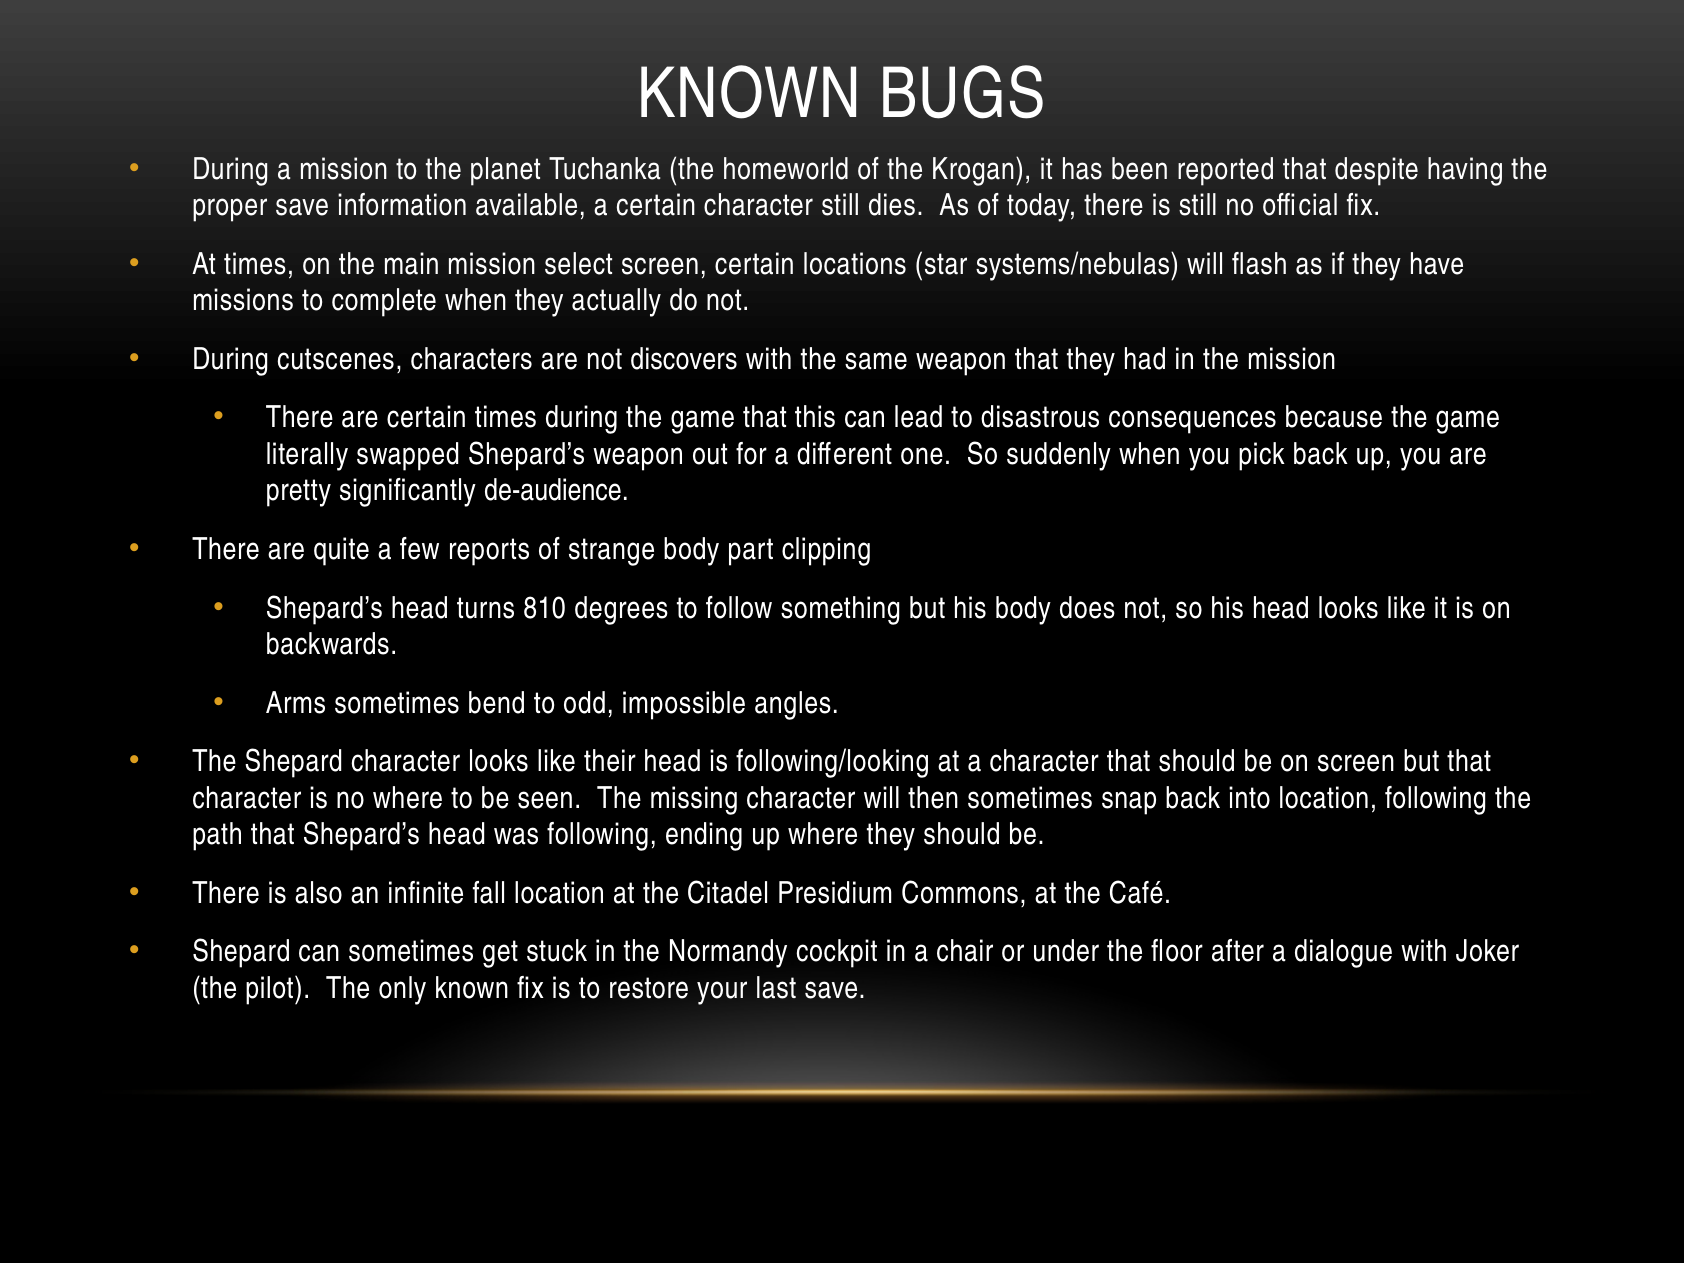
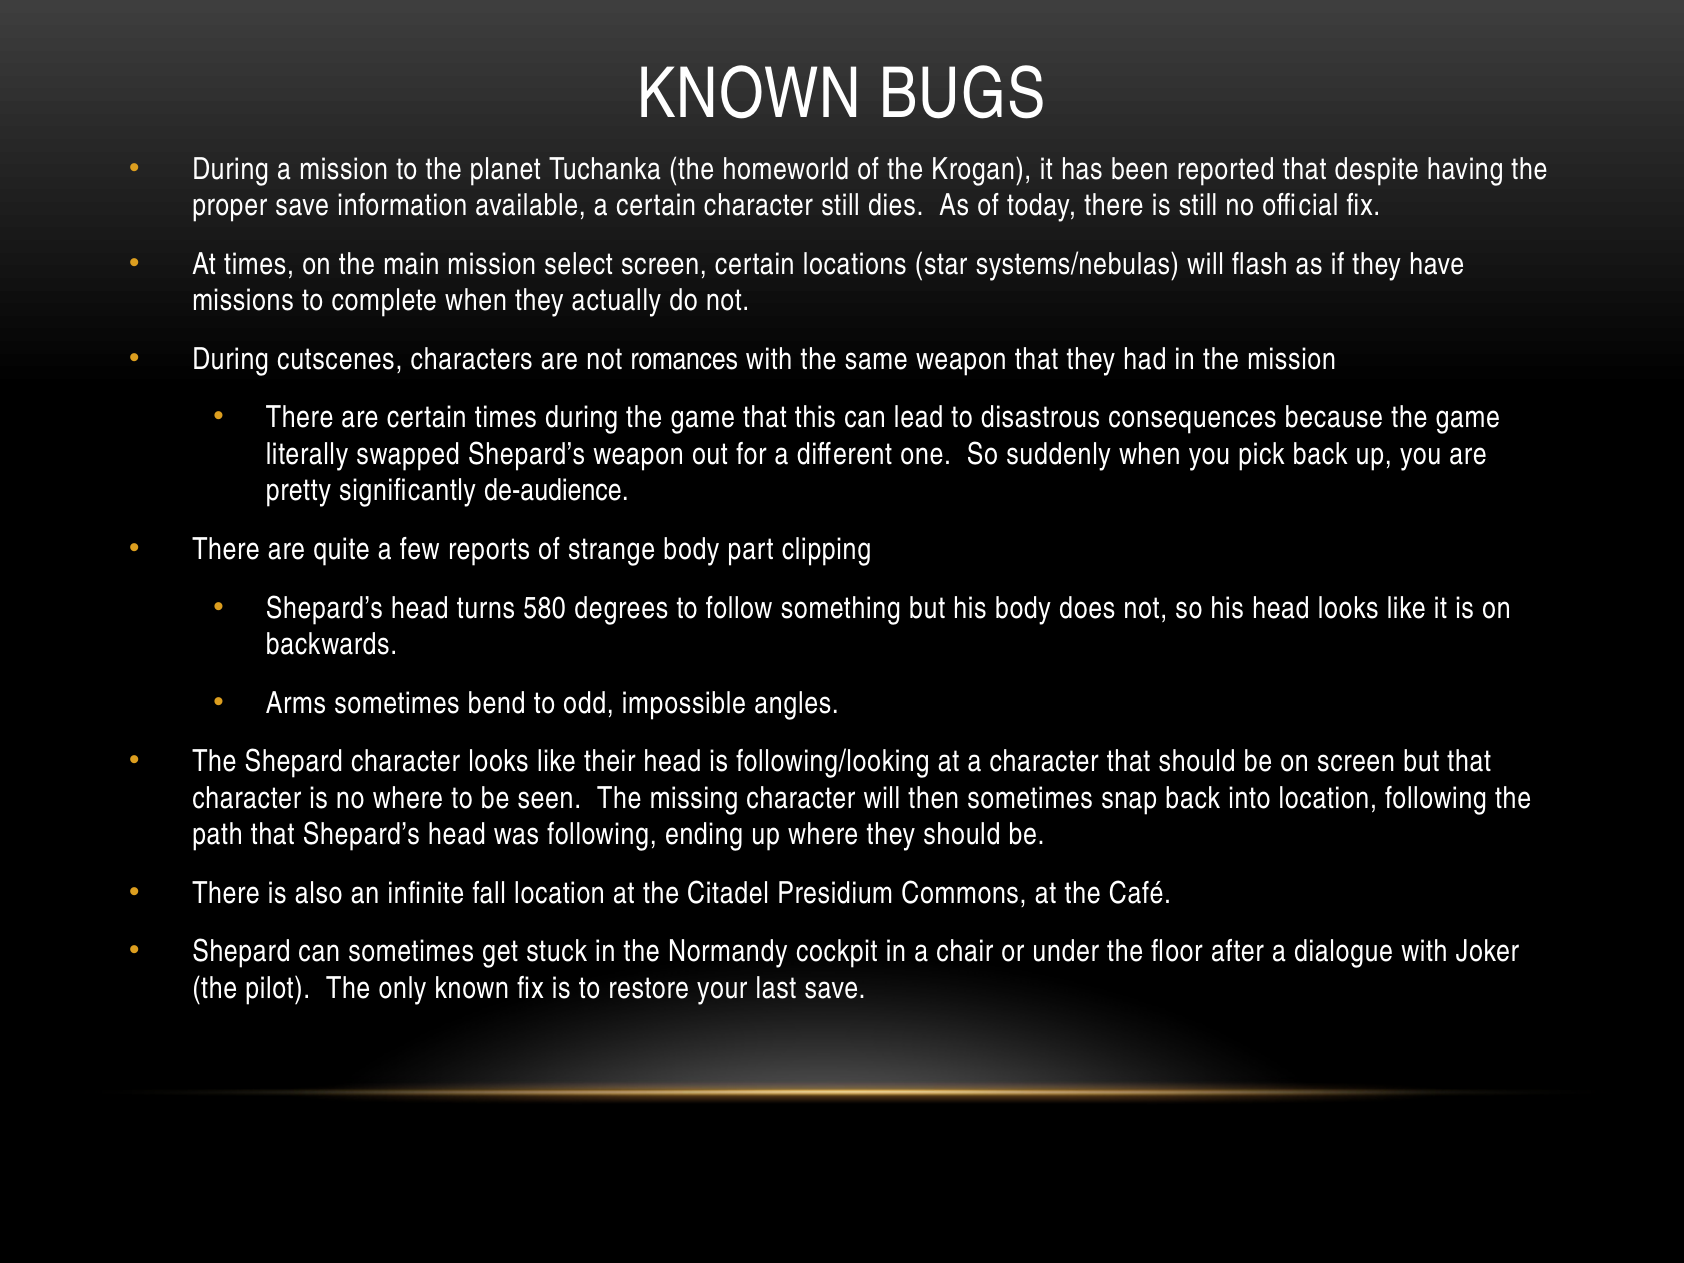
discovers: discovers -> romances (684, 359)
810: 810 -> 580 (545, 608)
